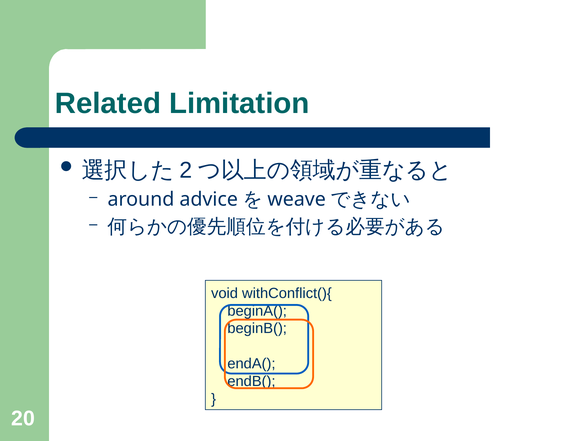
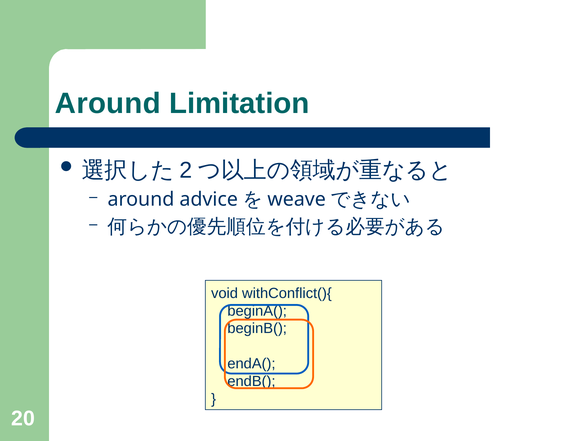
Related: Related -> Around (108, 103)
